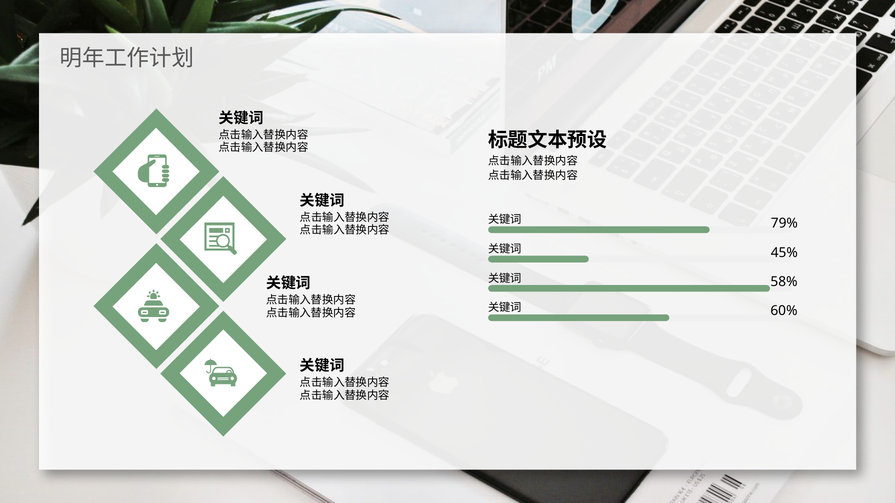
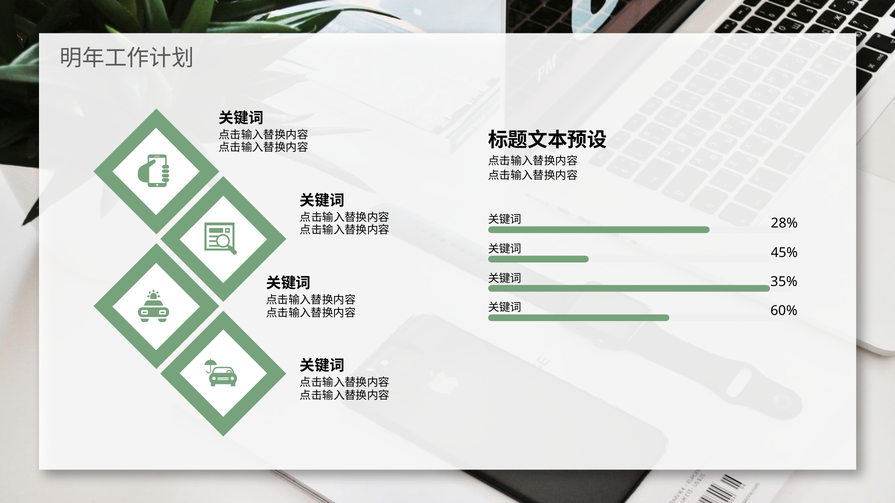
79%: 79% -> 28% (784, 224)
58%: 58% -> 35% (784, 282)
